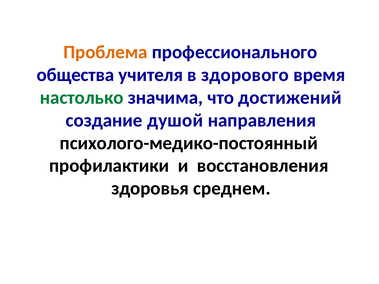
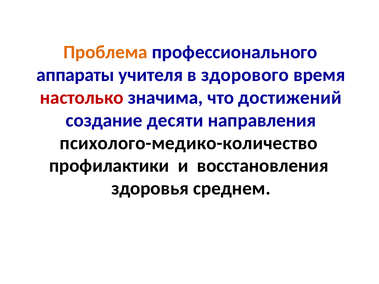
общества: общества -> аппараты (75, 75)
настолько colour: green -> red (82, 98)
душой: душой -> десяти (175, 120)
психолого-медико-постоянный: психолого-медико-постоянный -> психолого-медико-количество (189, 143)
